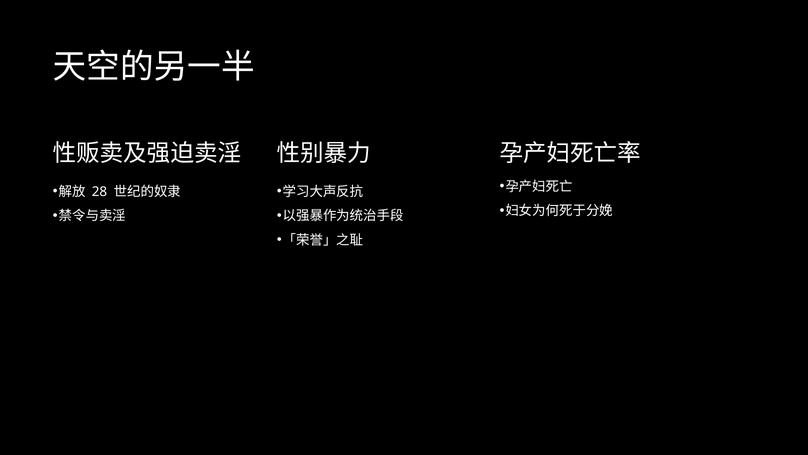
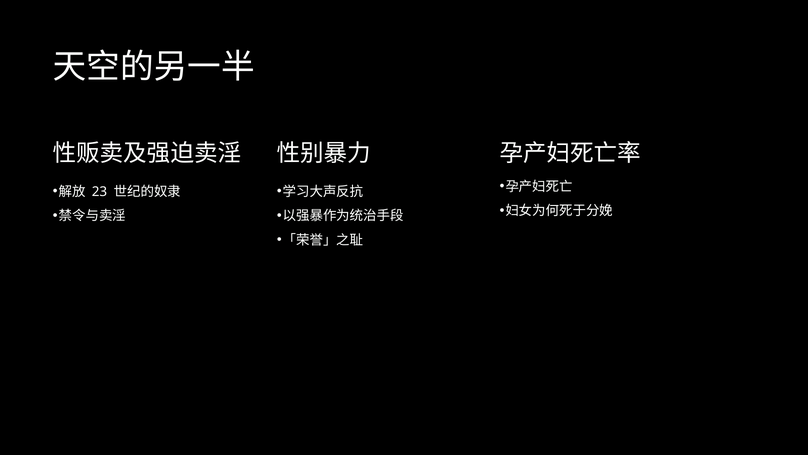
28: 28 -> 23 (99, 192)
